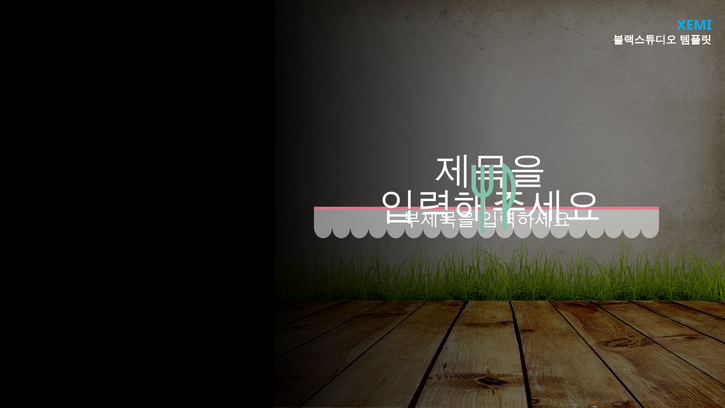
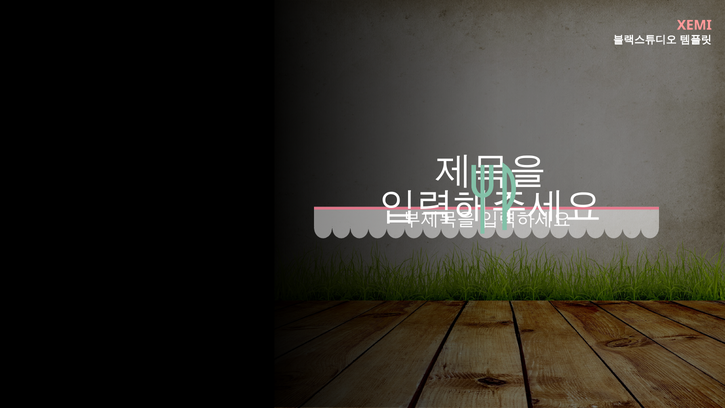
XEMI colour: light blue -> pink (694, 25)
